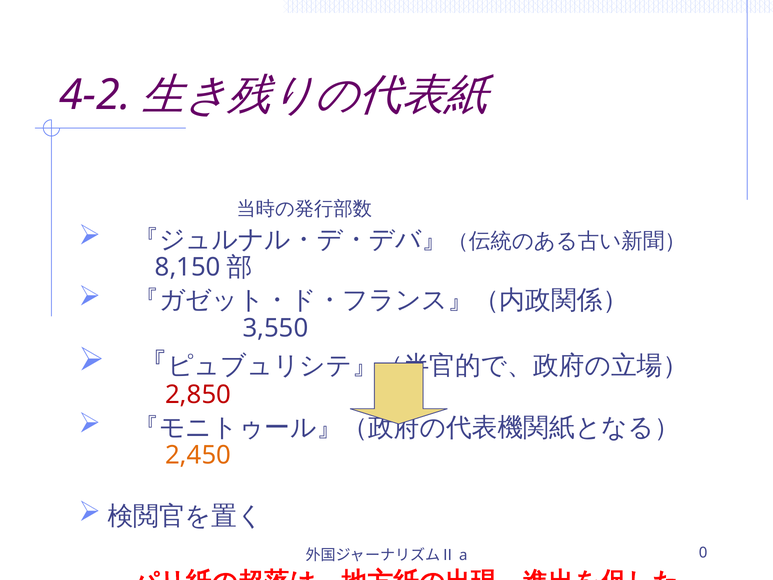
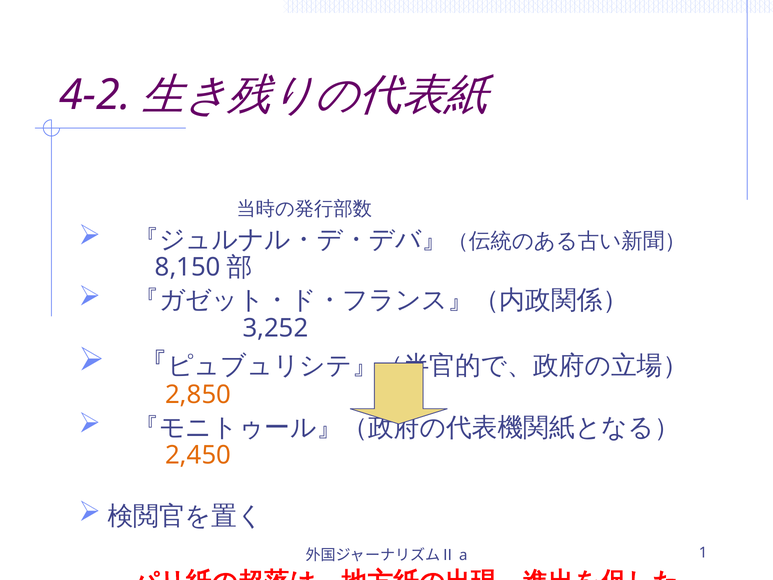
3,550: 3,550 -> 3,252 (275, 328)
2,850 colour: red -> orange (198, 394)
0: 0 -> 1 (703, 553)
